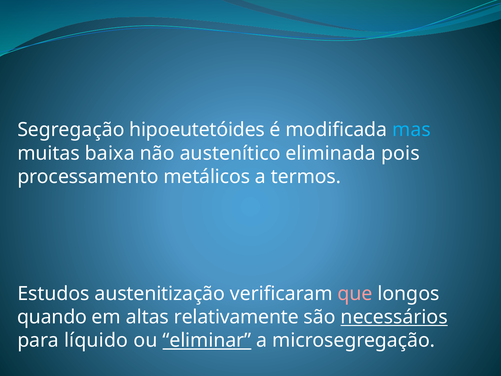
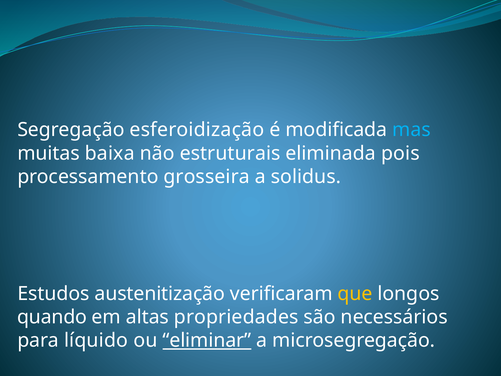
hipoeutetóides: hipoeutetóides -> esferoidização (197, 130)
austenítico: austenítico -> estruturais (230, 153)
metálicos: metálicos -> grosseira (207, 177)
termos: termos -> solidus (306, 177)
que colour: pink -> yellow (355, 294)
relativamente: relativamente -> propriedades (236, 317)
necessários underline: present -> none (394, 317)
